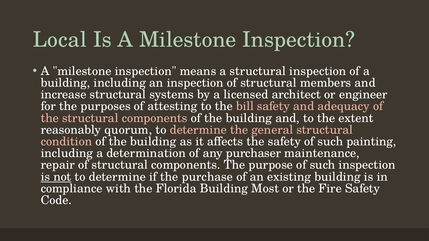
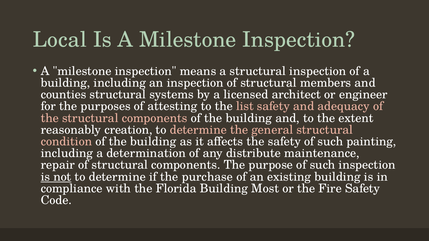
increase: increase -> counties (64, 95)
bill: bill -> list (245, 106)
quorum: quorum -> creation (128, 130)
purchaser: purchaser -> distribute (253, 153)
